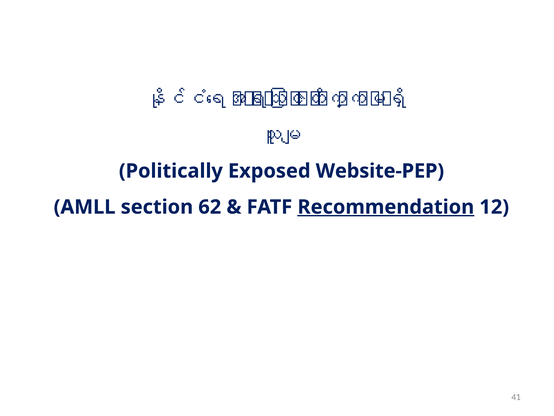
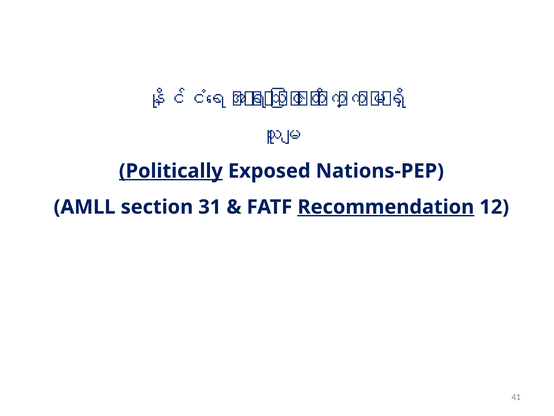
Politically underline: none -> present (171, 171)
Website-PEP: Website-PEP -> Nations-PEP (380, 171)
62: 62 -> 31 (210, 207)
